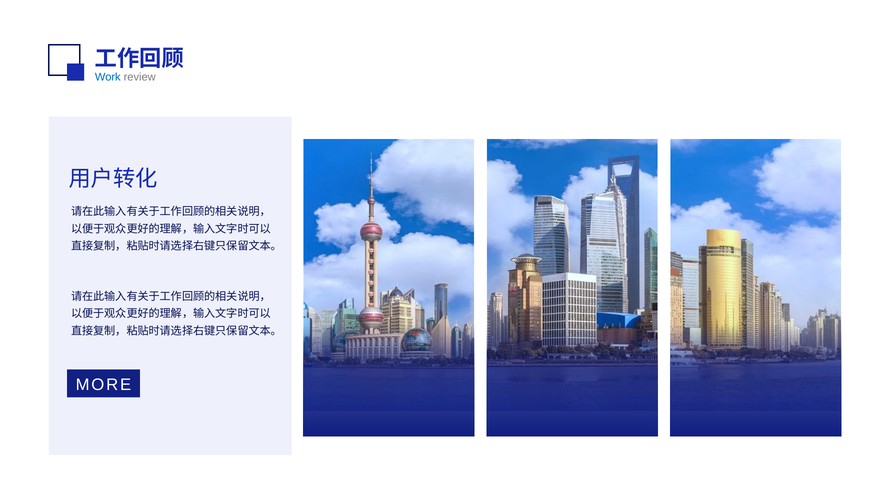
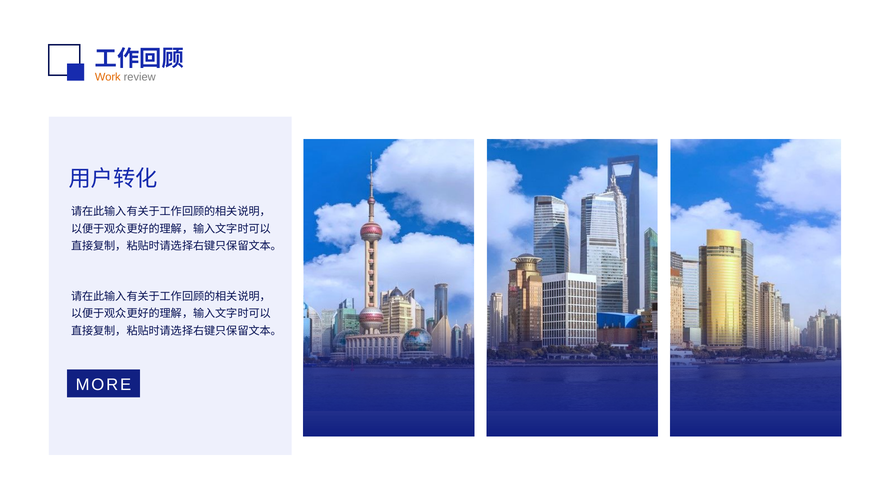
Work colour: blue -> orange (108, 77)
